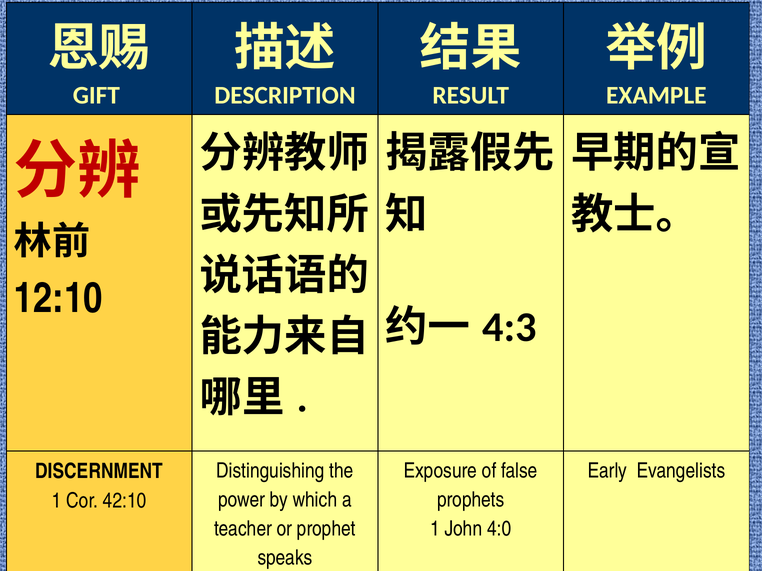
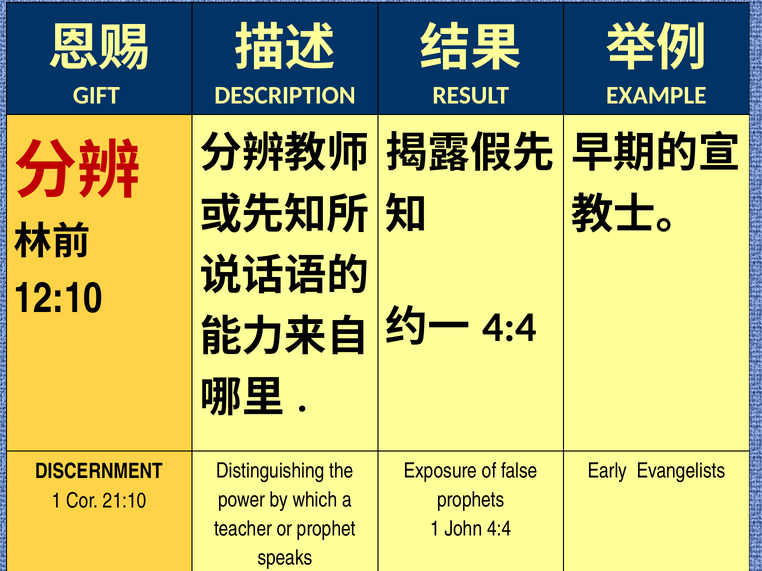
4:3: 4:3 -> 4:4 (509, 328)
42:10: 42:10 -> 21:10 (125, 501)
John 4:0: 4:0 -> 4:4 (499, 529)
